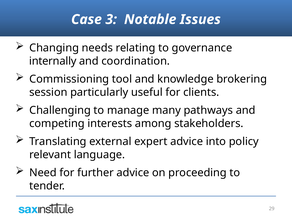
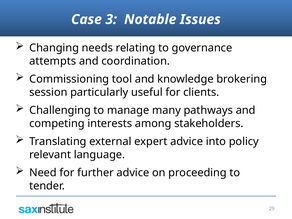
internally: internally -> attempts (53, 61)
